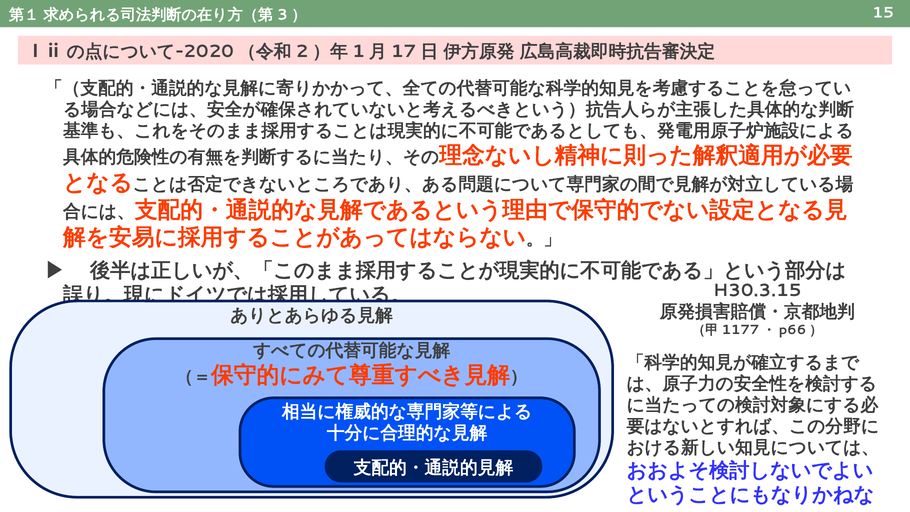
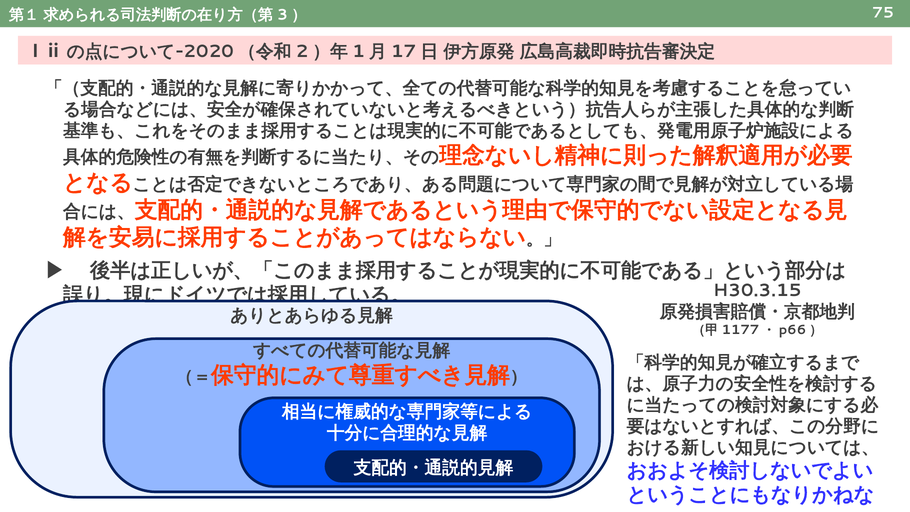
15: 15 -> 75 (883, 13)
